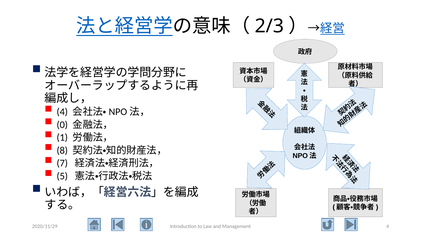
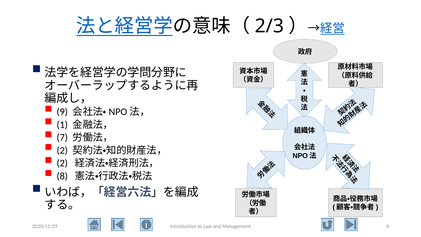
4: 4 -> 9 (62, 112)
0: 0 -> 1 (62, 125)
1: 1 -> 7 (62, 137)
8: 8 -> 2 (62, 150)
7: 7 -> 2 (62, 163)
5: 5 -> 8 (62, 176)
